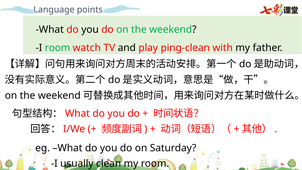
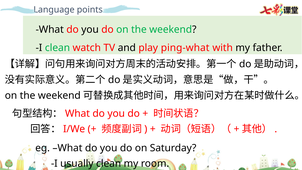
I room: room -> clean (57, 48)
ping-clean: ping-clean -> ping-what (185, 48)
